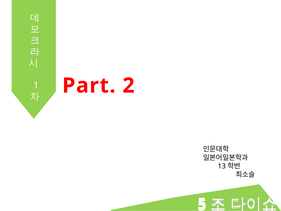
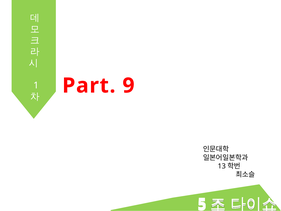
2: 2 -> 9 (128, 85)
